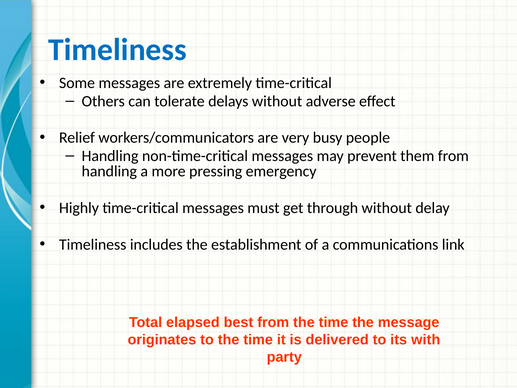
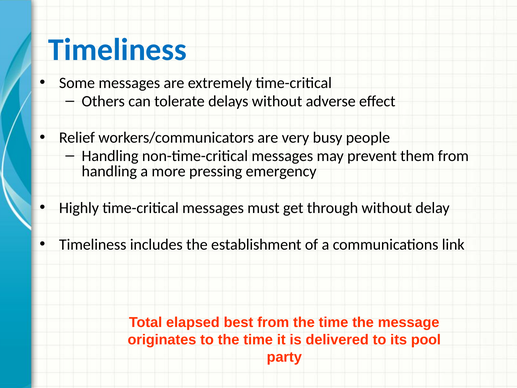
with: with -> pool (426, 340)
